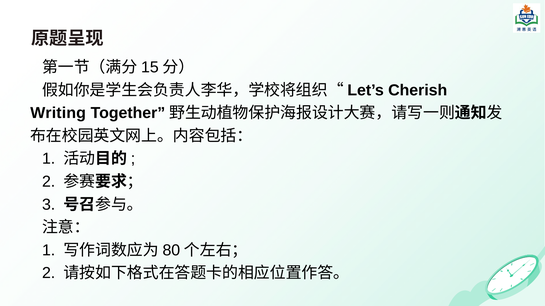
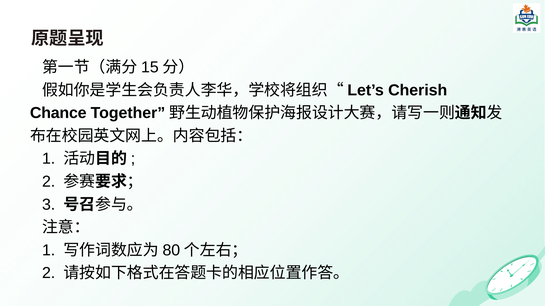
Writing: Writing -> Chance (58, 113)
